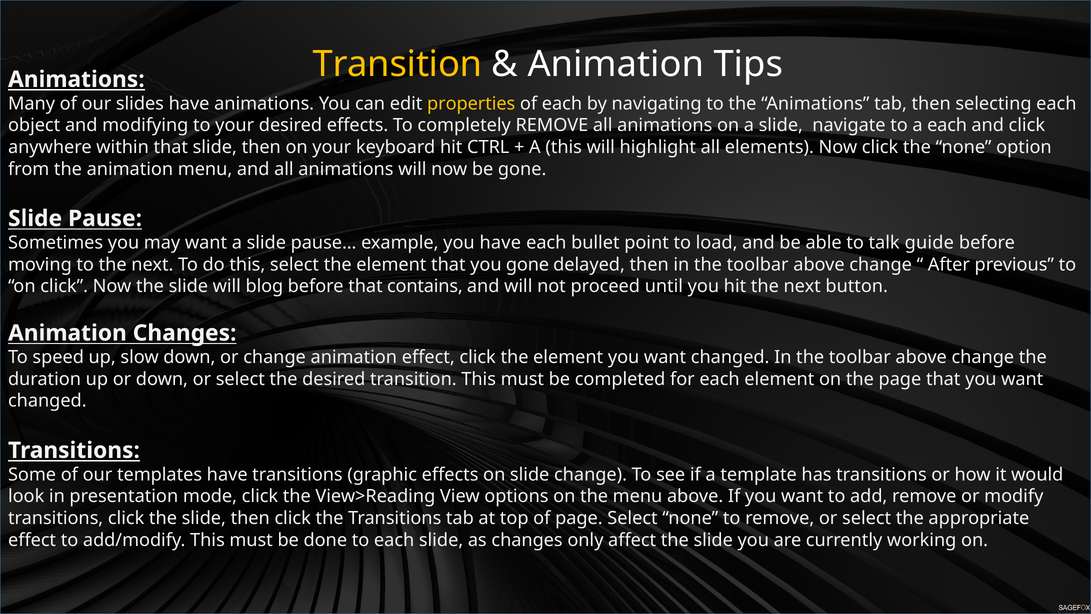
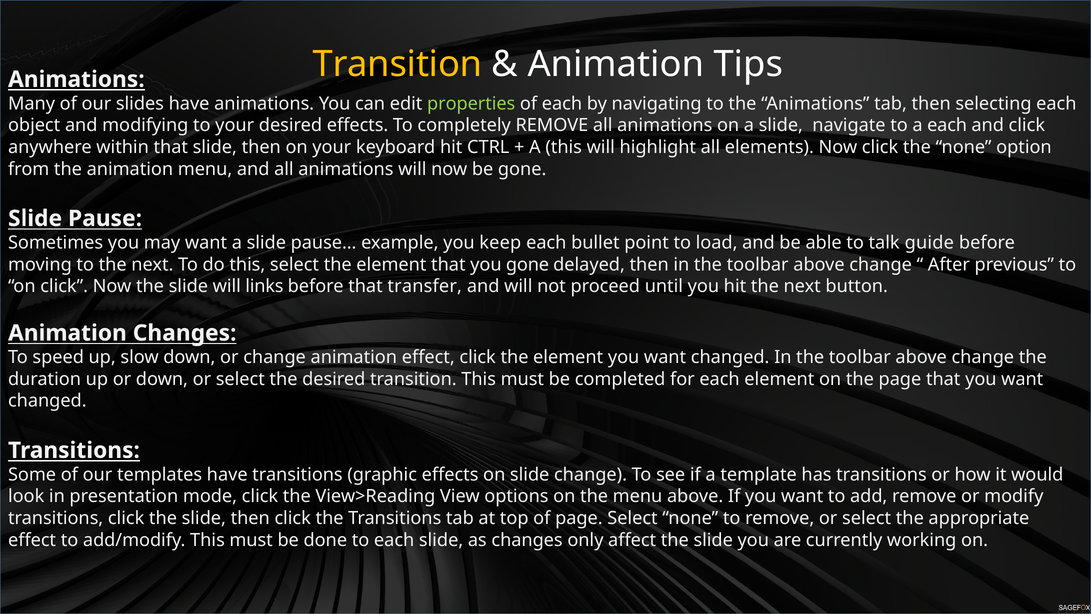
properties colour: yellow -> light green (471, 104)
you have: have -> keep (500, 243)
blog: blog -> links (264, 286)
contains: contains -> transfer (425, 286)
